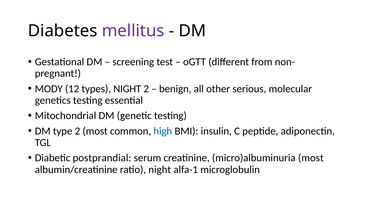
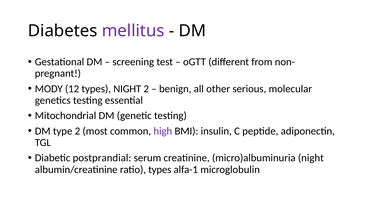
high colour: blue -> purple (163, 131)
micro)albuminuria most: most -> night (311, 158)
ratio night: night -> types (160, 170)
